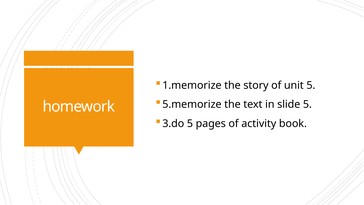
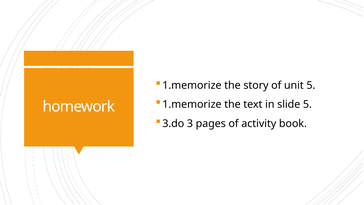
5.memorize: 5.memorize -> 1.memorize (192, 104)
3.do 5: 5 -> 3 (190, 123)
